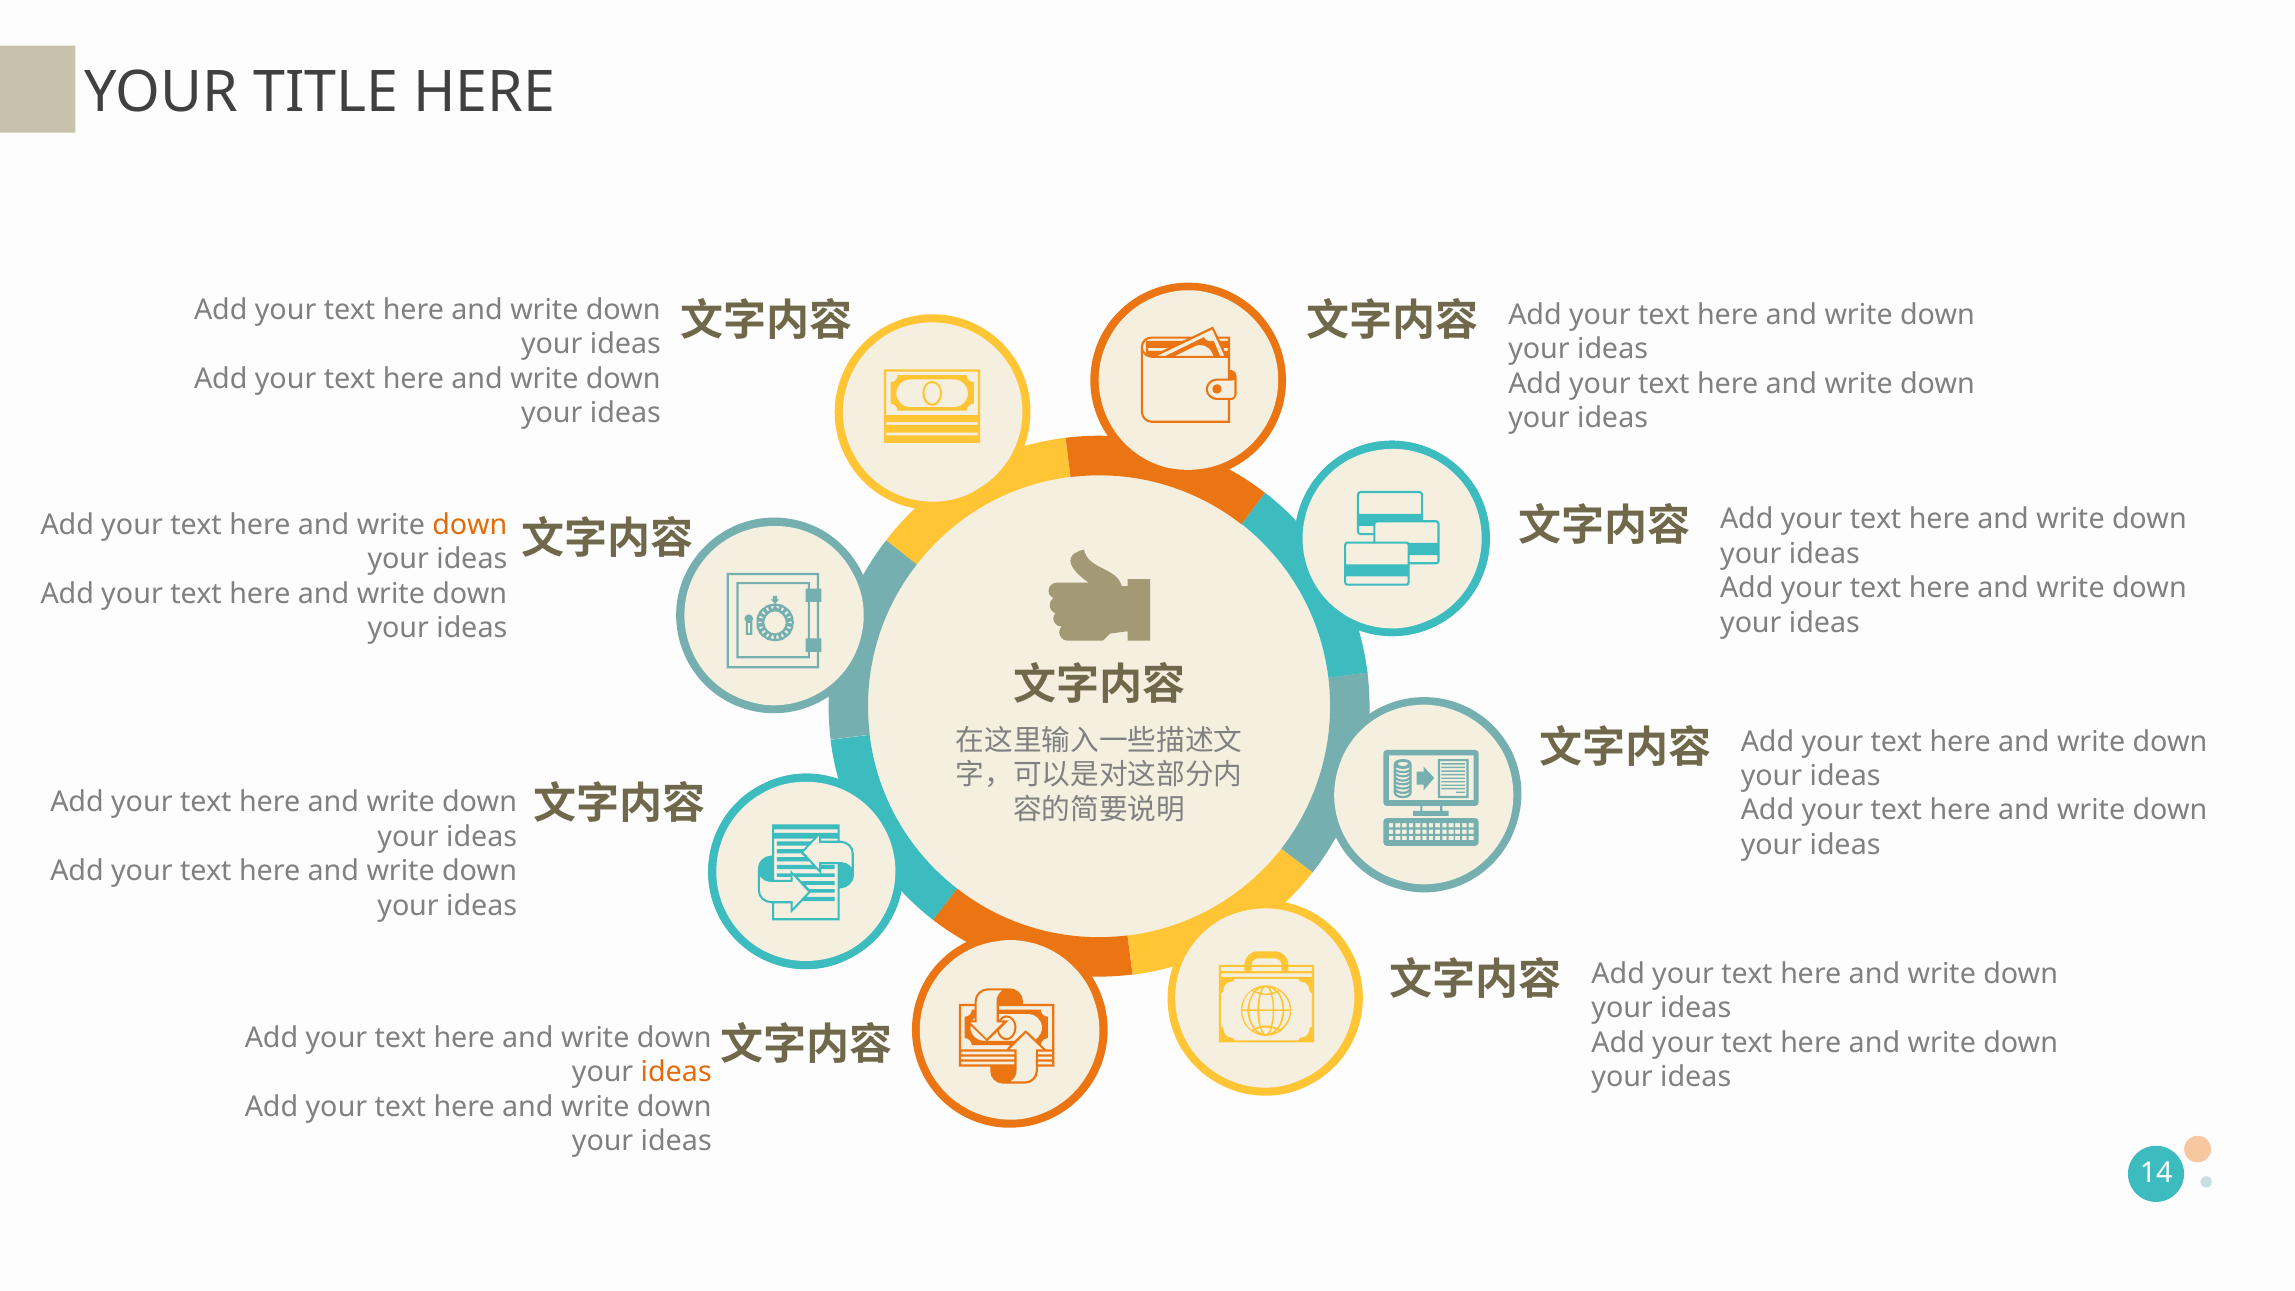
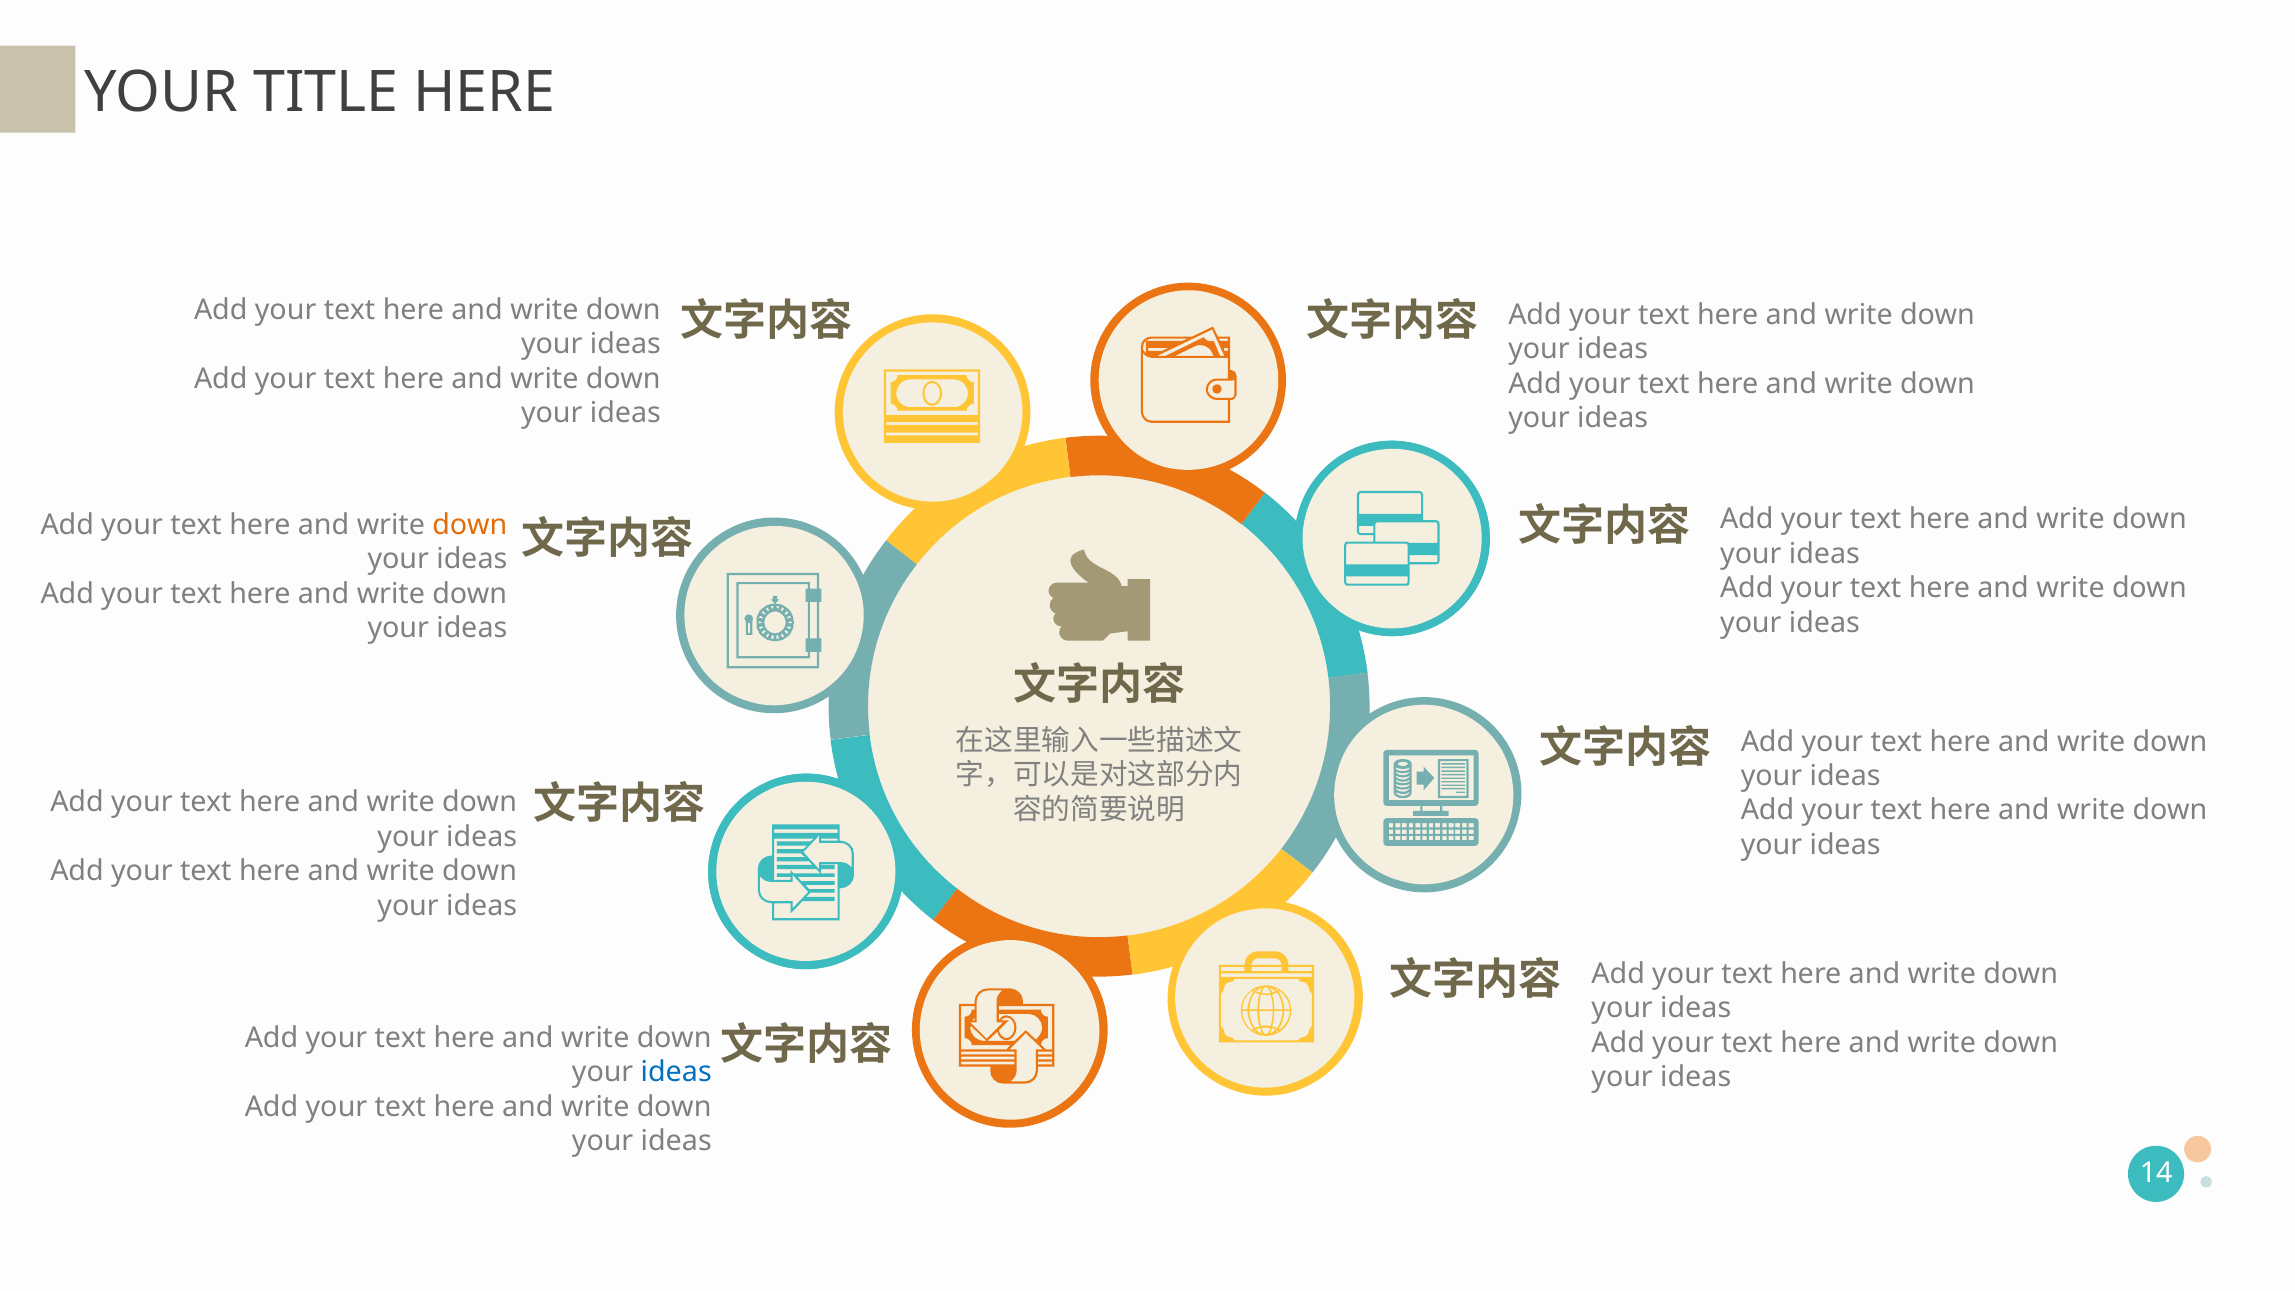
ideas colour: orange -> blue (676, 1072)
